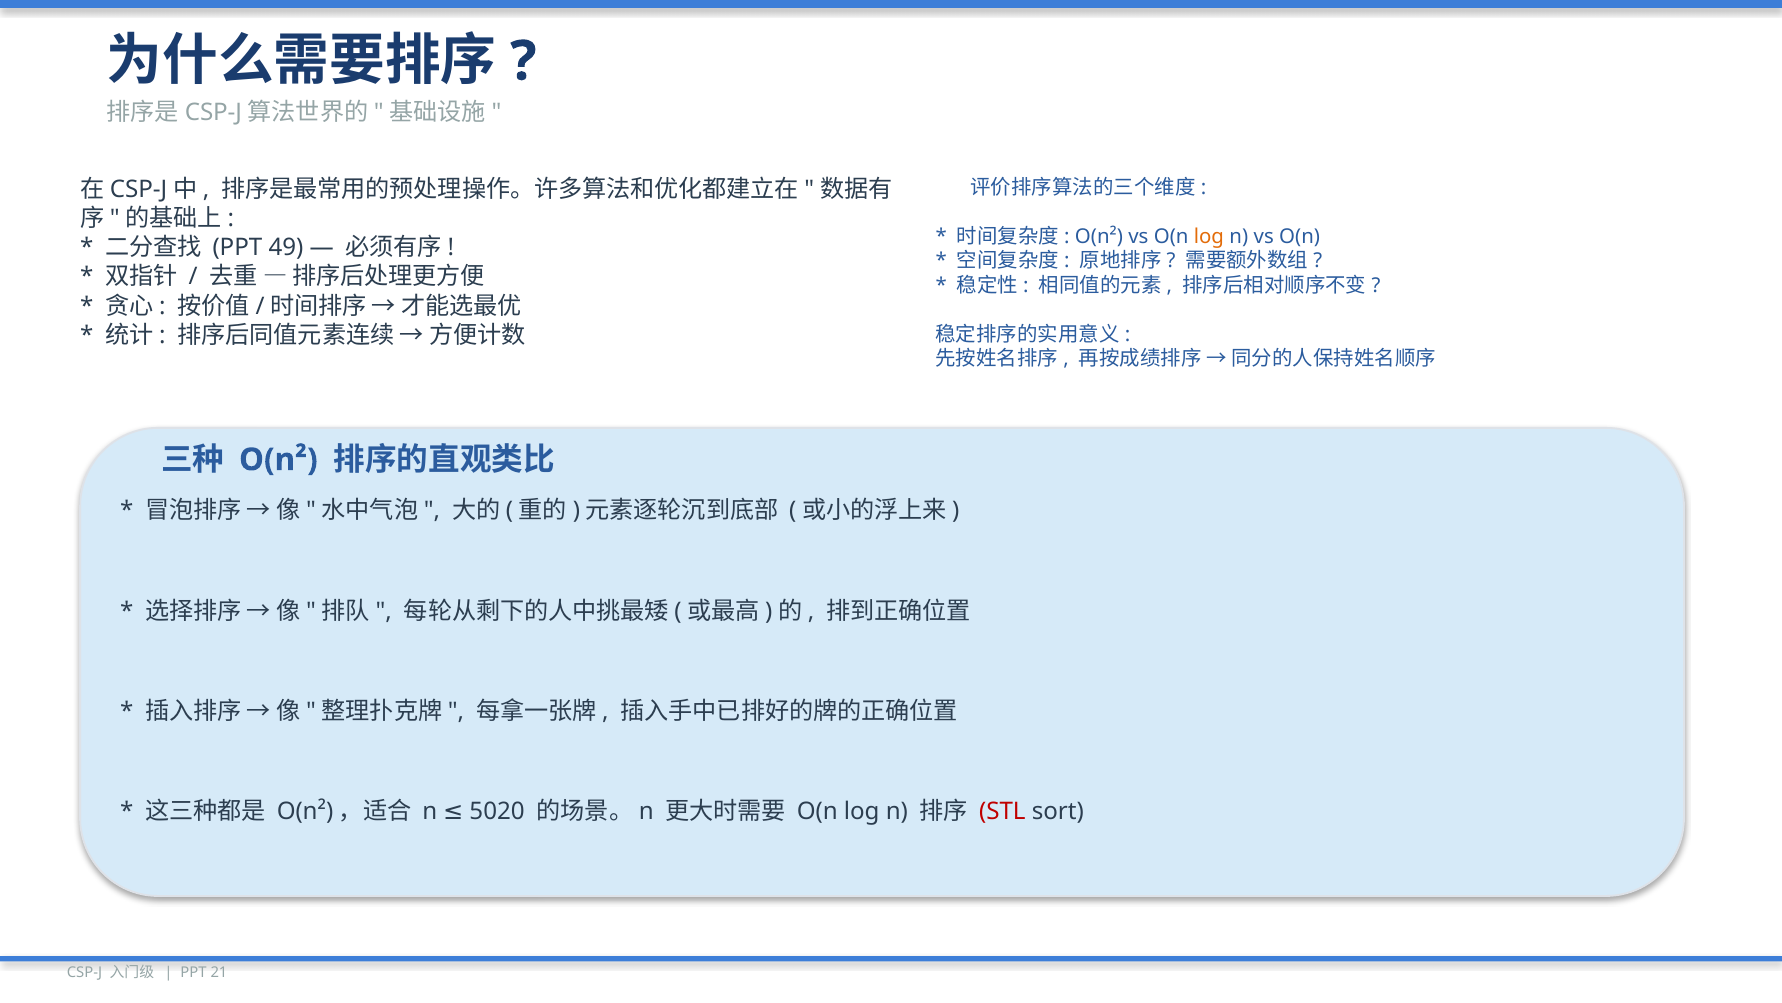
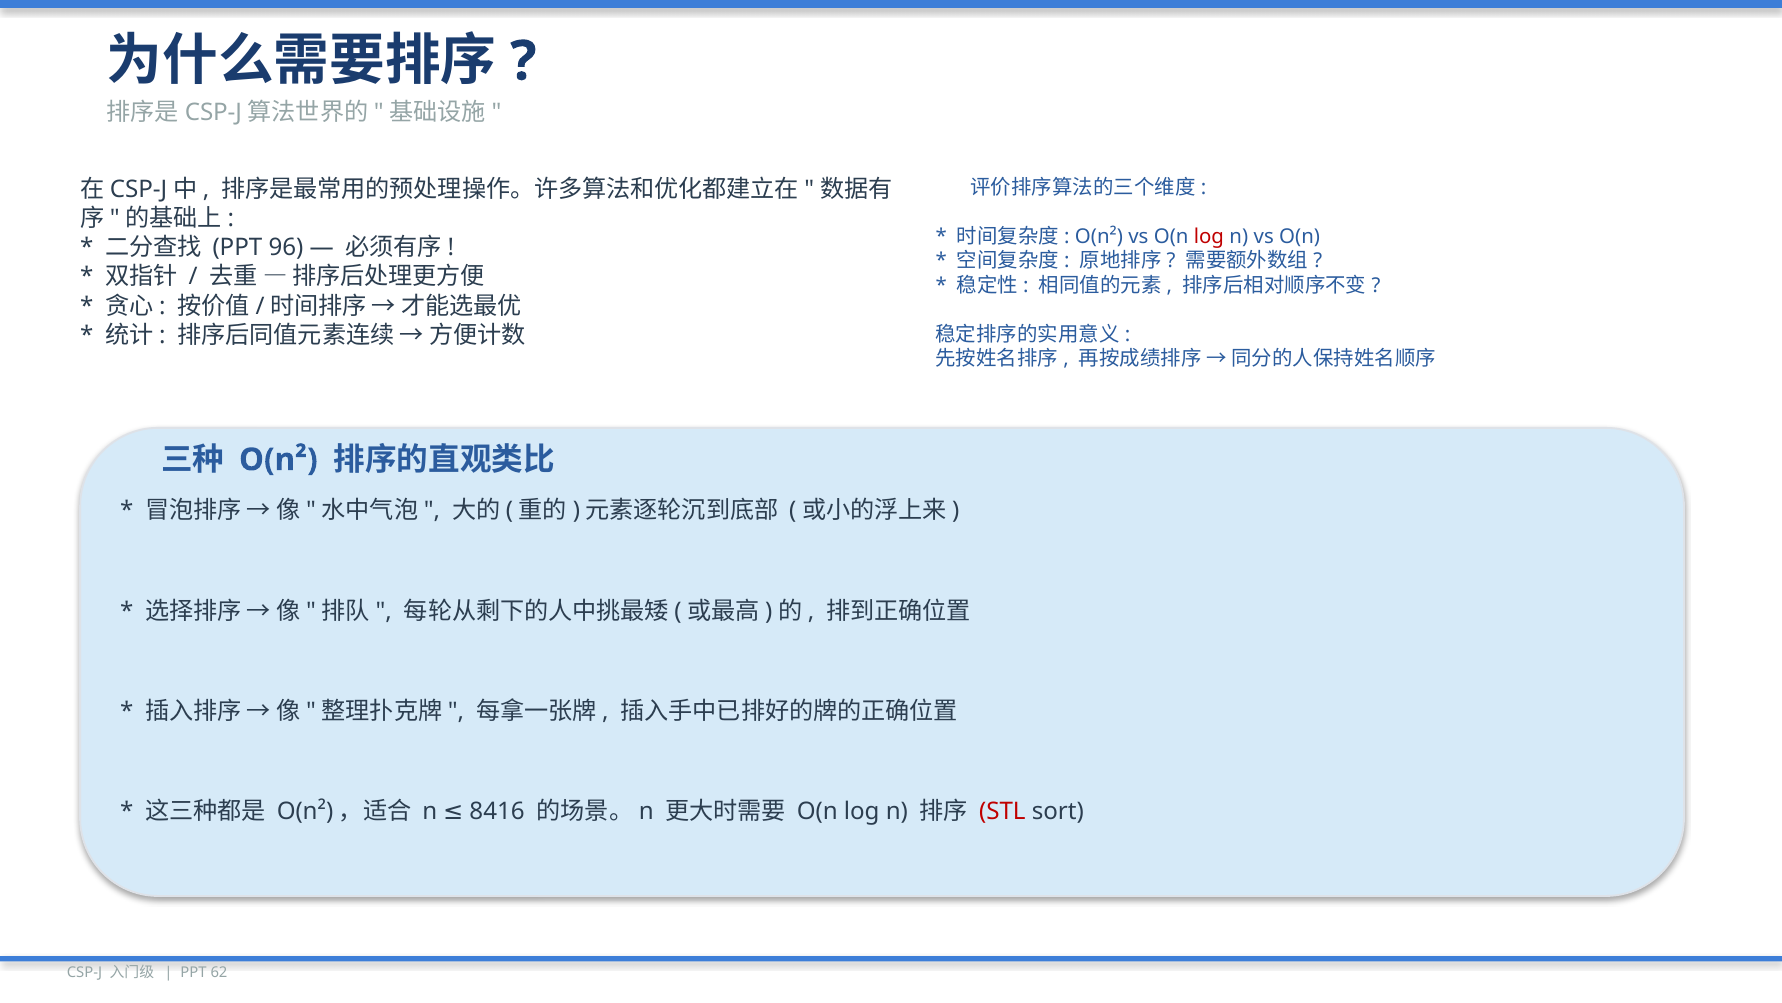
log colour: orange -> red (1209, 236)
49: 49 -> 96 (286, 248)
5020: 5020 -> 8416 (497, 811)
21: 21 -> 62 (219, 972)
